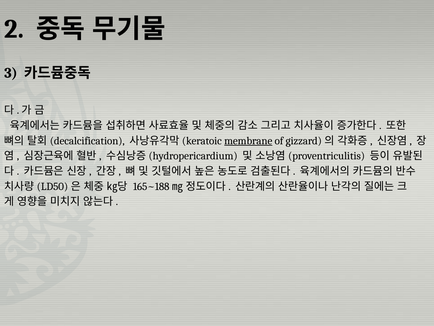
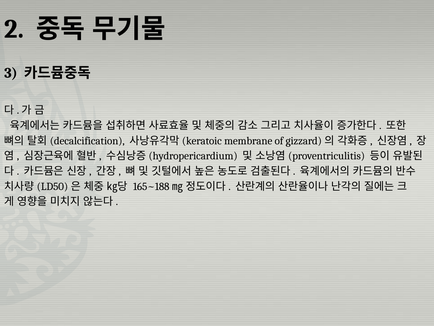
membrane underline: present -> none (248, 141)
